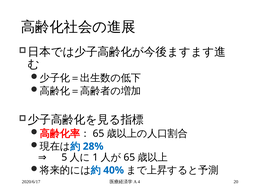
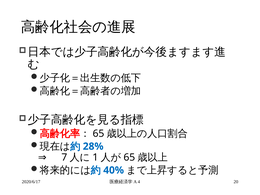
5: 5 -> 7 (64, 157)
